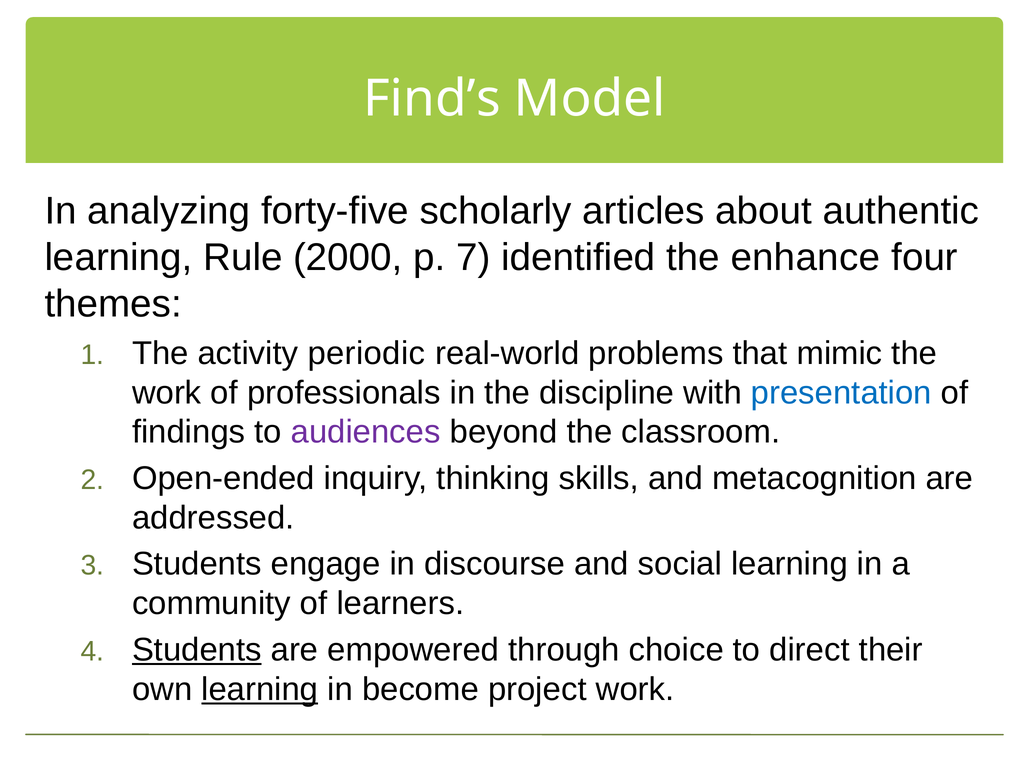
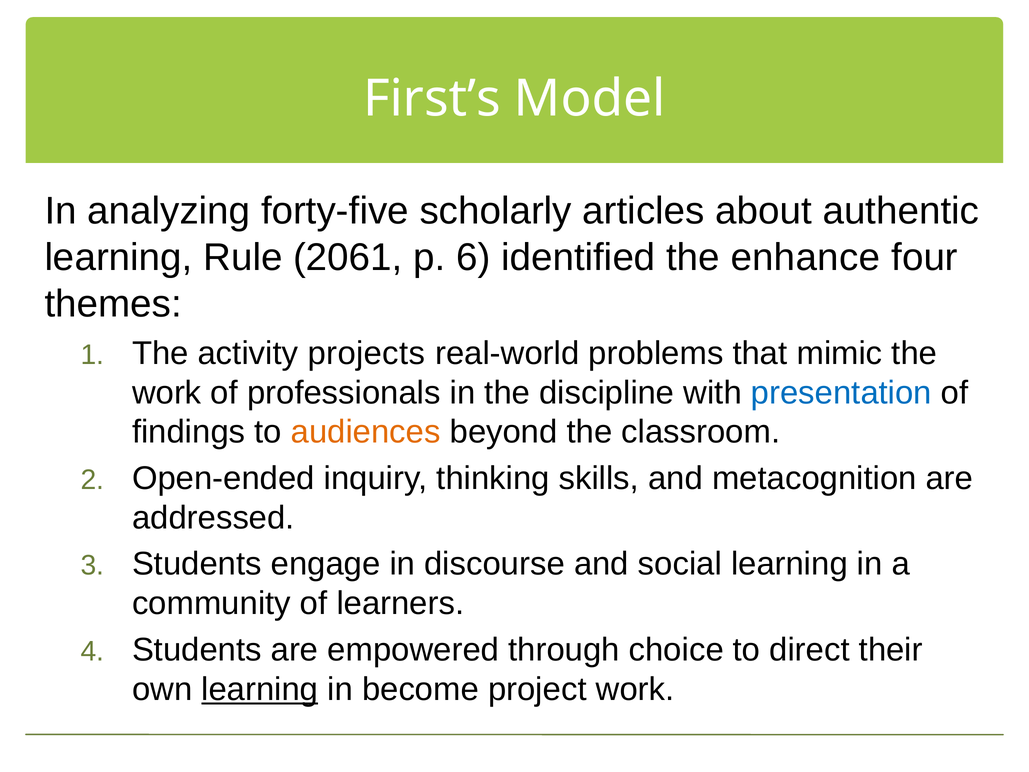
Find’s: Find’s -> First’s (432, 99)
2000: 2000 -> 2061 (348, 257)
7: 7 -> 6 (473, 257)
periodic: periodic -> projects (366, 353)
audiences colour: purple -> orange (366, 432)
Students underline: present -> none (197, 650)
